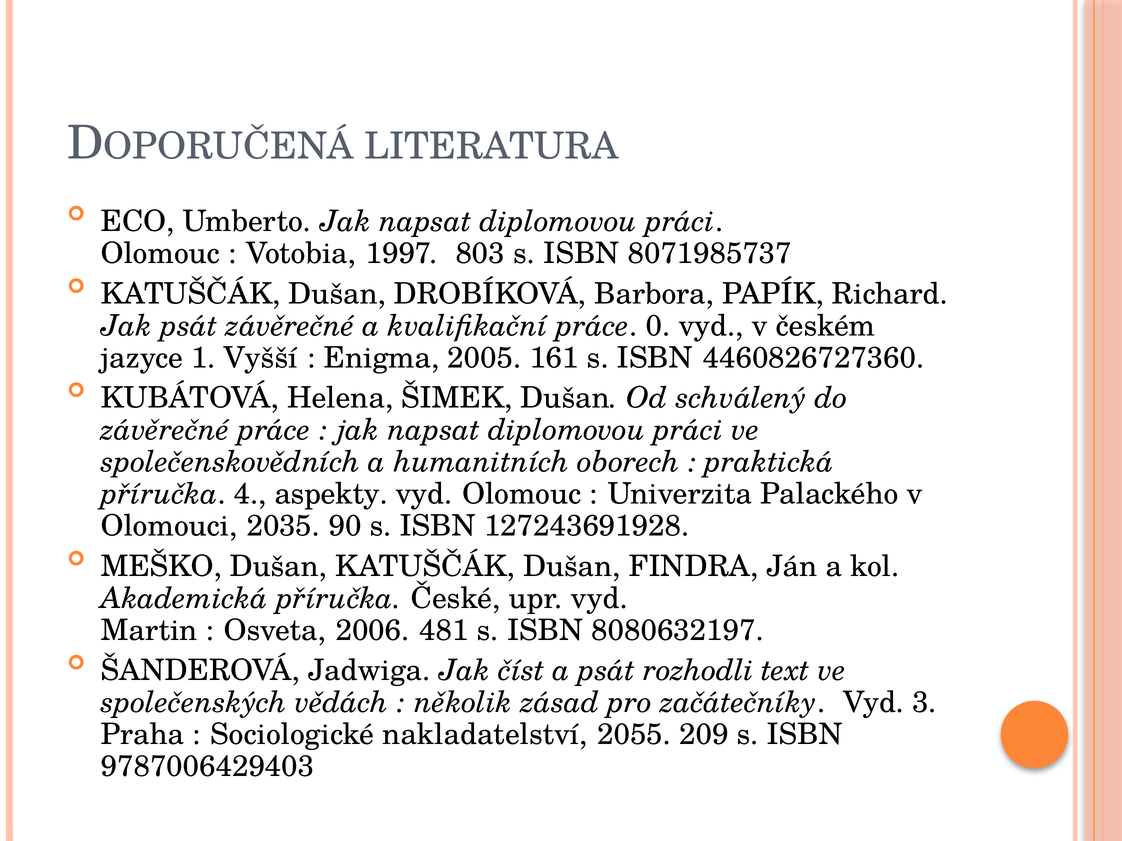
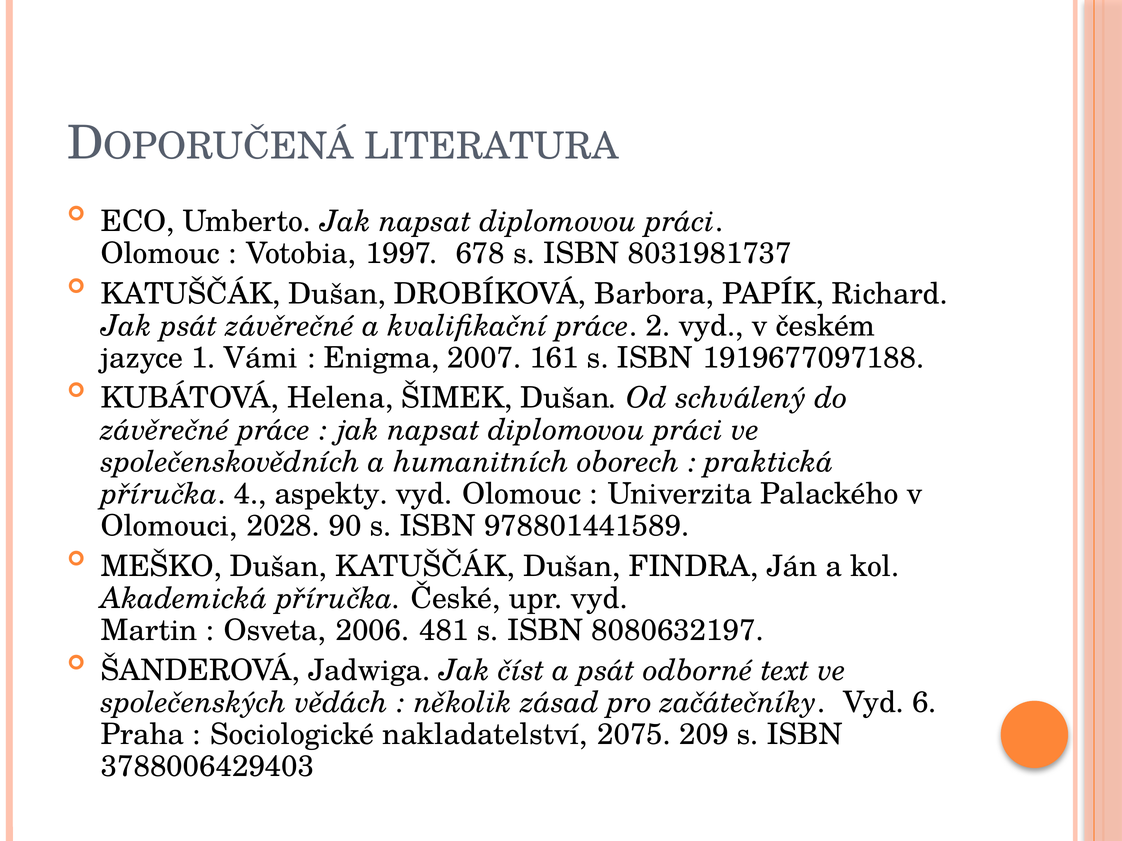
803: 803 -> 678 (480, 254)
8071985737: 8071985737 -> 8031981737 (710, 254)
0: 0 -> 2 (658, 326)
Vyšší: Vyšší -> Vámi (261, 358)
2005: 2005 -> 2007 (484, 358)
4460826727360: 4460826727360 -> 1919677097188 (814, 358)
2035: 2035 -> 2028 (283, 526)
127243691928: 127243691928 -> 978801441589 (587, 526)
rozhodli: rozhodli -> odborné (698, 671)
3: 3 -> 6 (924, 703)
2055: 2055 -> 2075 (634, 735)
9787006429403: 9787006429403 -> 3788006429403 (208, 767)
